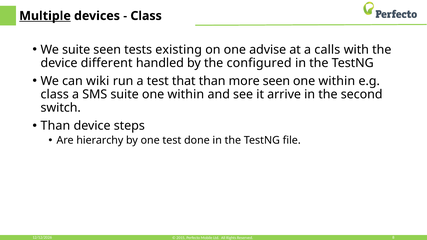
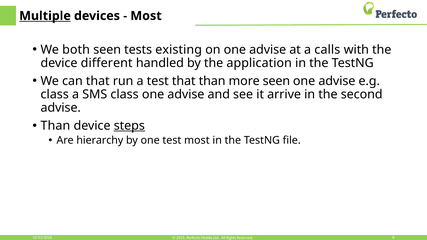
Class: Class -> Most (146, 16)
We suite: suite -> both (76, 50)
configured: configured -> application (259, 63)
can wiki: wiki -> that (98, 81)
within: within -> advise (337, 81)
SMS suite: suite -> class (125, 94)
within: within -> advise (186, 94)
switch: switch -> advise (61, 108)
steps underline: none -> present (129, 126)
test done: done -> most (197, 141)
